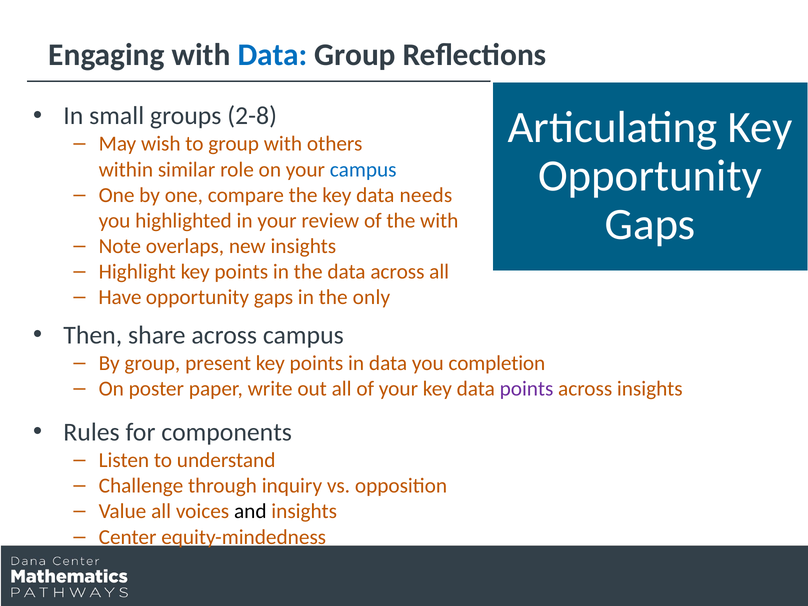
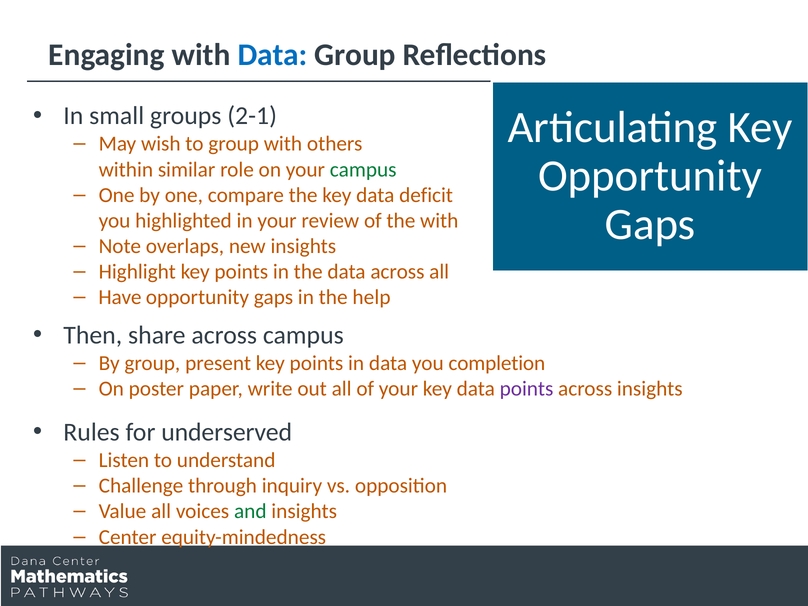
2-8: 2-8 -> 2-1 (252, 116)
campus colour: blue -> green (363, 169)
needs: needs -> deficit (426, 195)
only: only -> help (372, 297)
components: components -> underserved (227, 432)
and colour: black -> green (250, 511)
